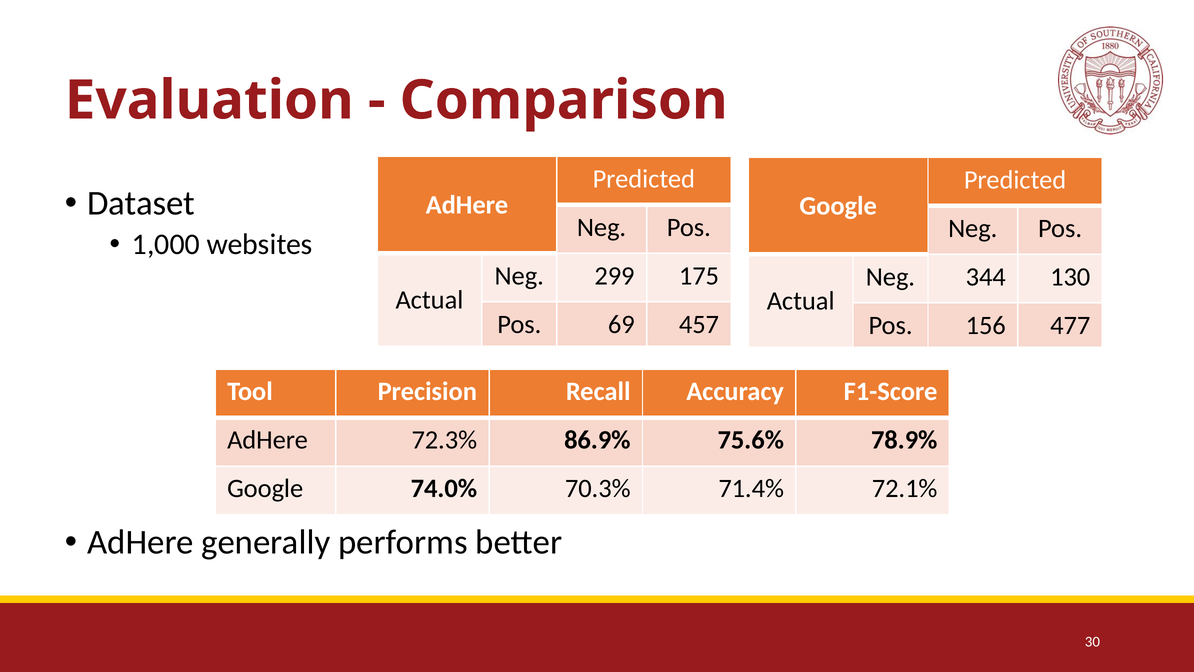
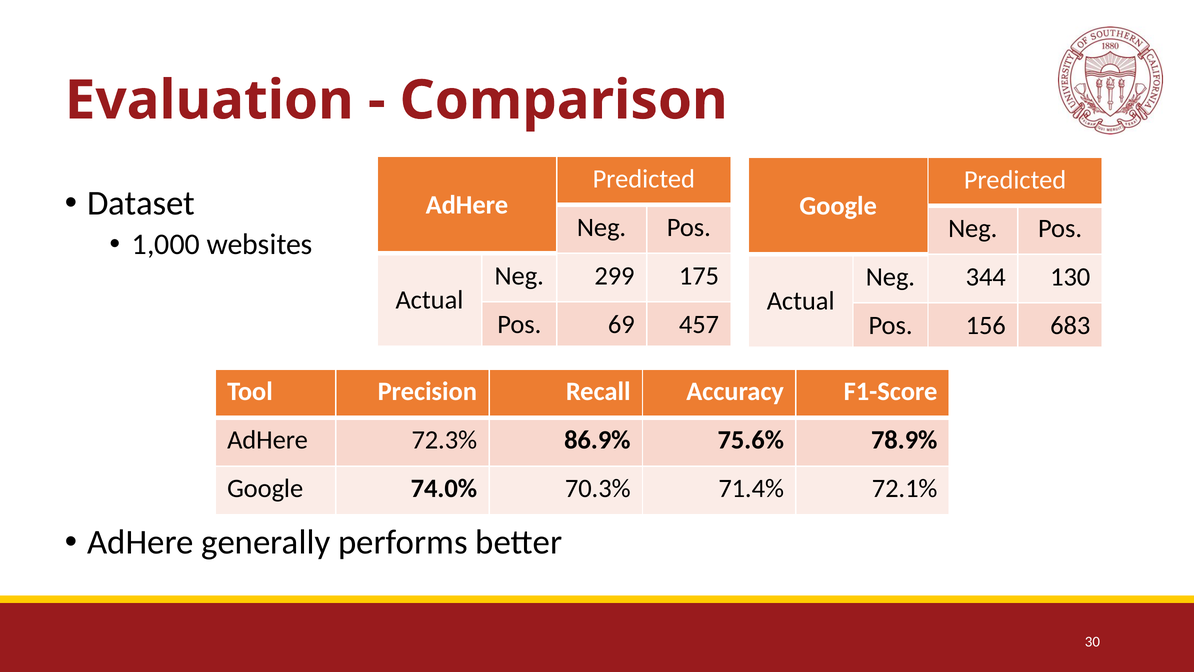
477: 477 -> 683 (1070, 325)
